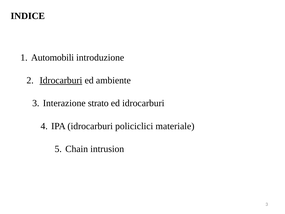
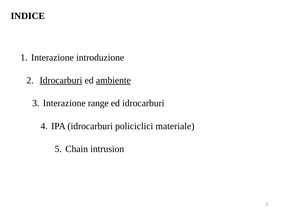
Automobili: Automobili -> Interazione (52, 58)
ambiente underline: none -> present (113, 80)
strato: strato -> range (98, 103)
